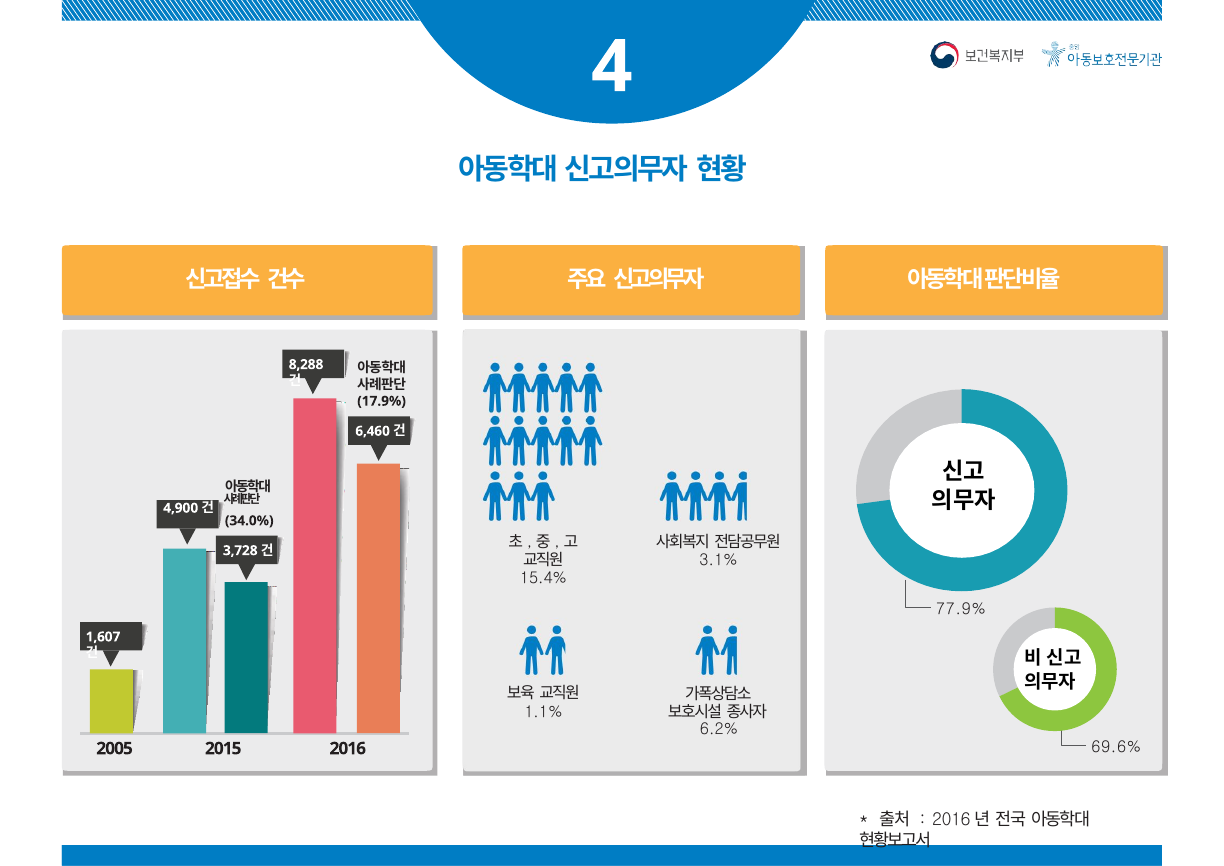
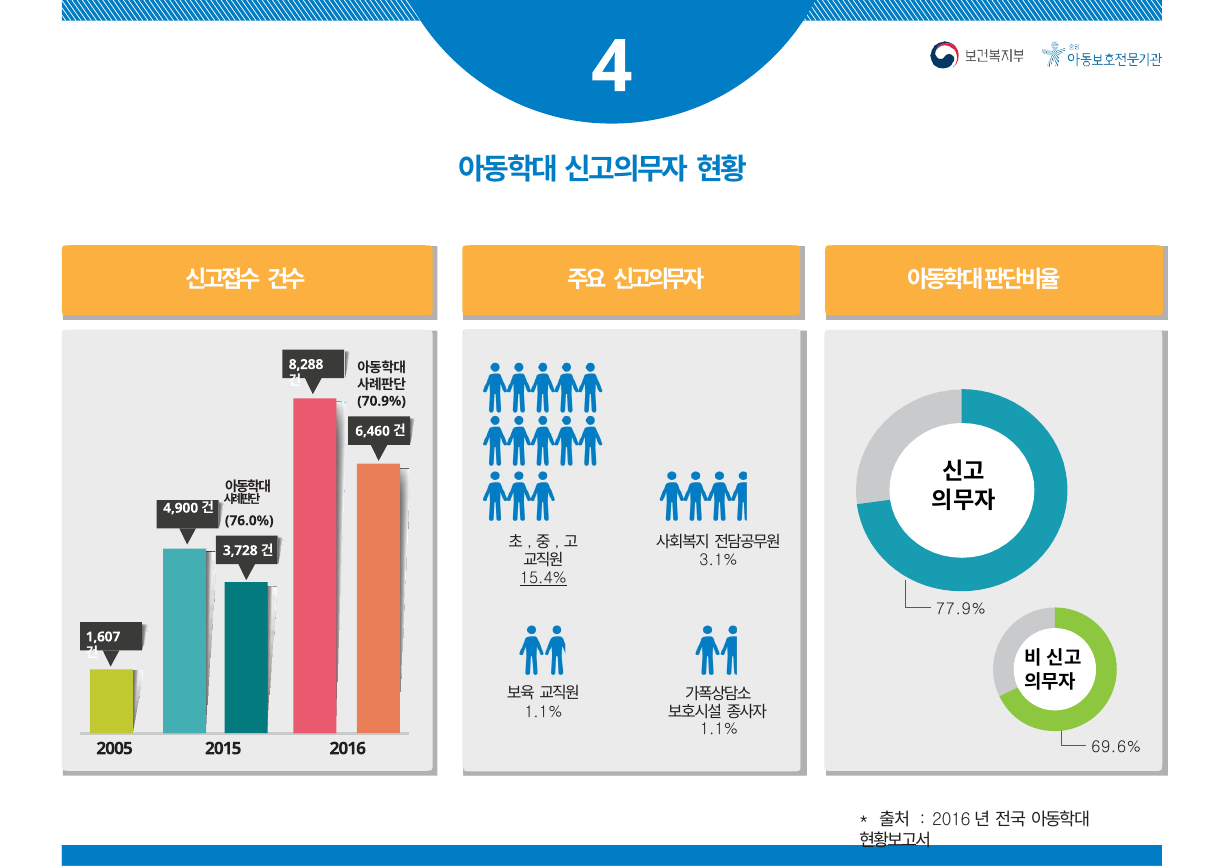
17.9%: 17.9% -> 70.9% (382, 401)
34.0%: 34.0% -> 76.0% (249, 520)
15.4% underline: none -> present (543, 578)
6.2%: 6.2% -> 1.1% (719, 729)
